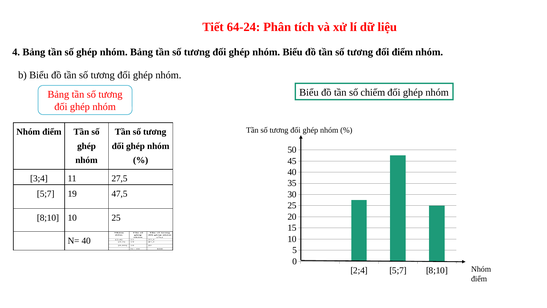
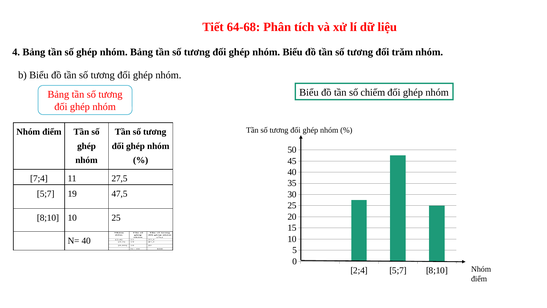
64-24: 64-24 -> 64-68 (243, 27)
đối điểm: điểm -> trăm (402, 52)
3;4: 3;4 -> 7;4 (39, 178)
